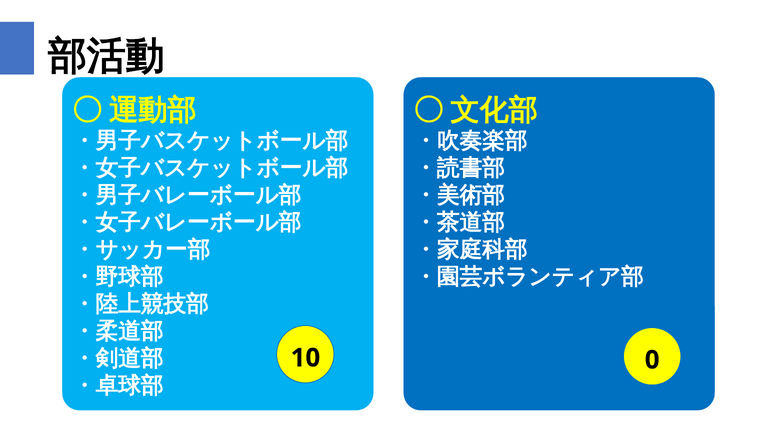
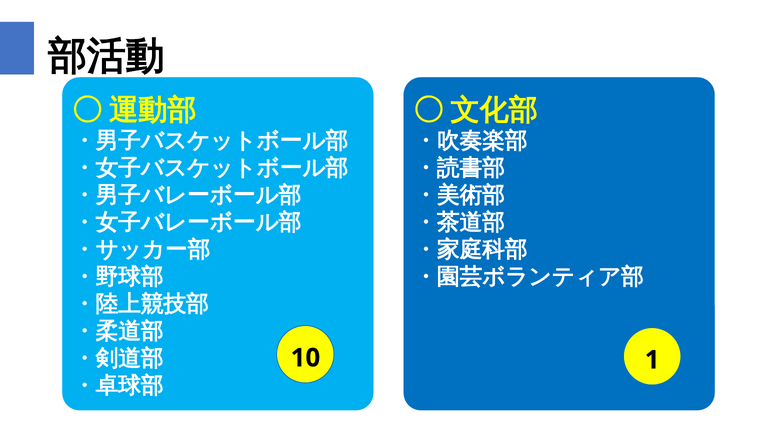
0: 0 -> 1 (652, 360)
